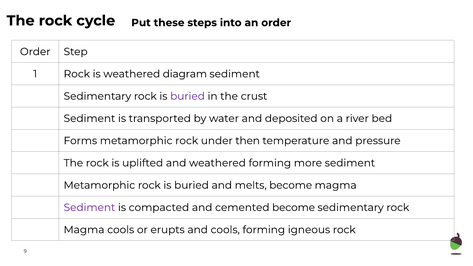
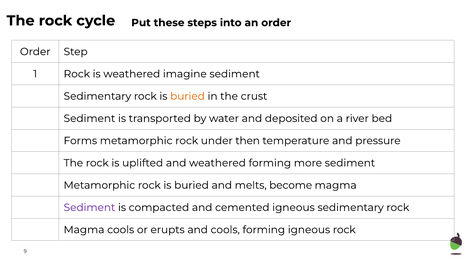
diagram: diagram -> imagine (185, 74)
buried colour: purple -> orange (187, 96)
cemented become: become -> igneous (293, 208)
